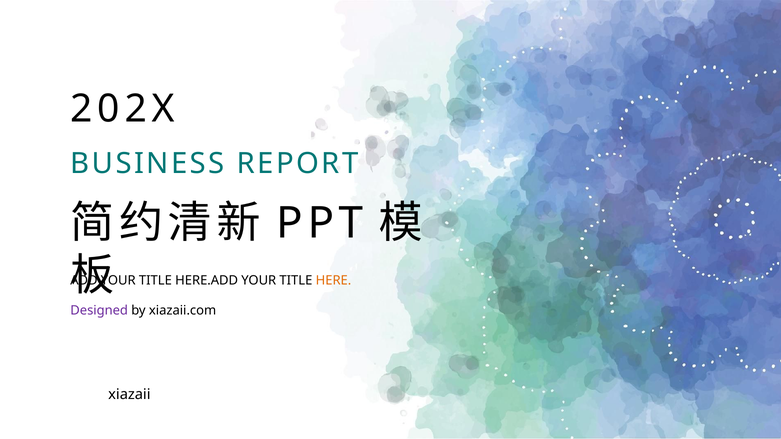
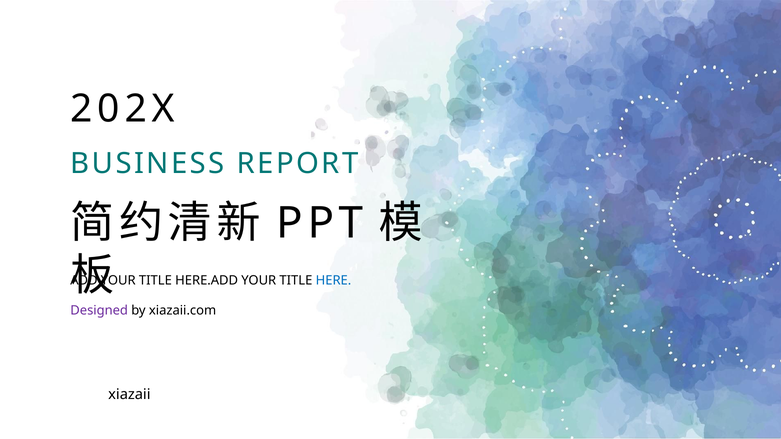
HERE colour: orange -> blue (333, 281)
